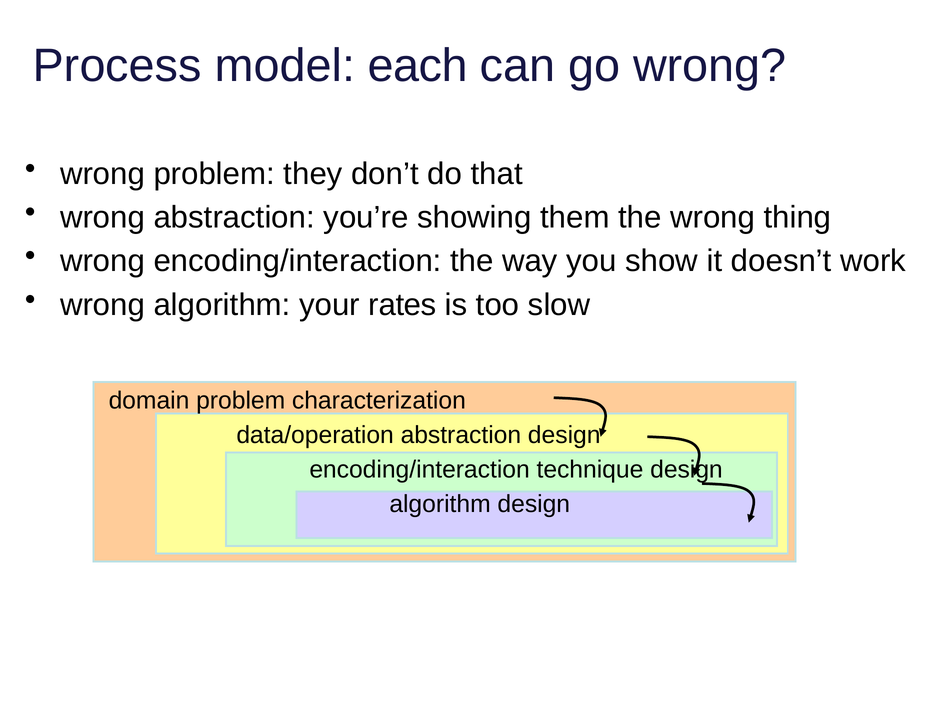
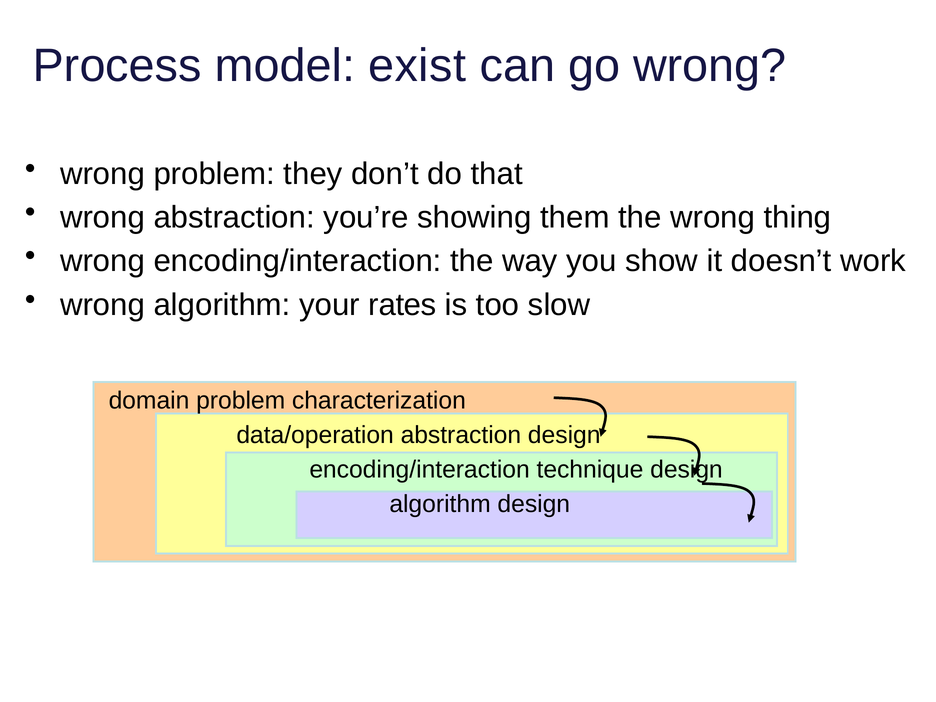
each: each -> exist (417, 66)
